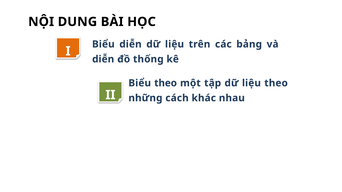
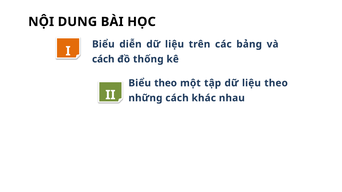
diễn: diễn -> cách (103, 59)
